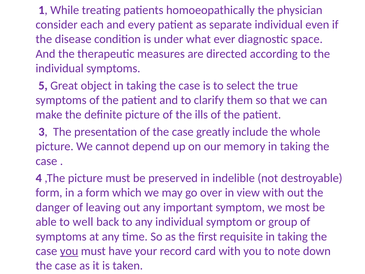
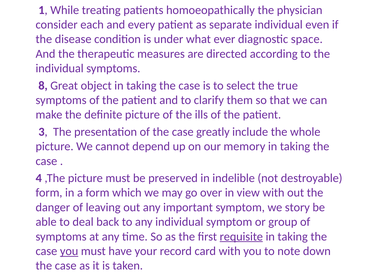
5: 5 -> 8 (43, 85)
most: most -> story (297, 207)
well: well -> deal (83, 222)
requisite underline: none -> present (241, 236)
